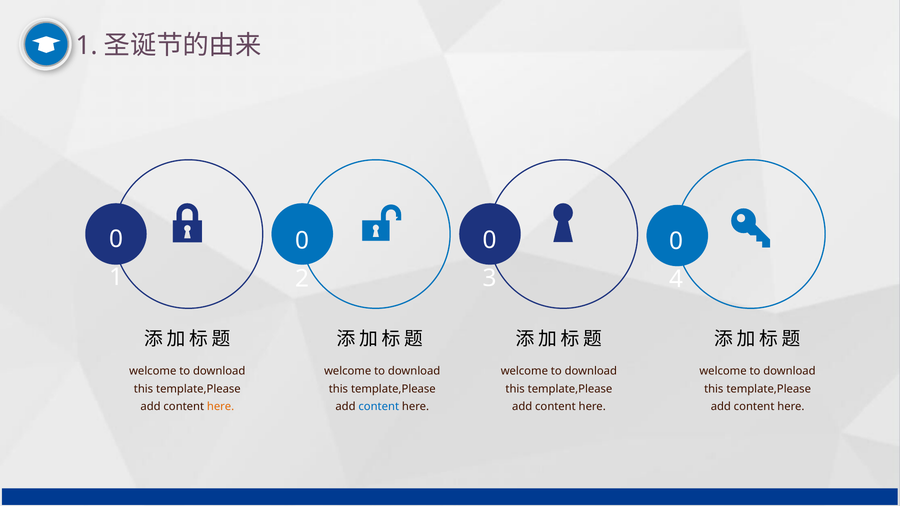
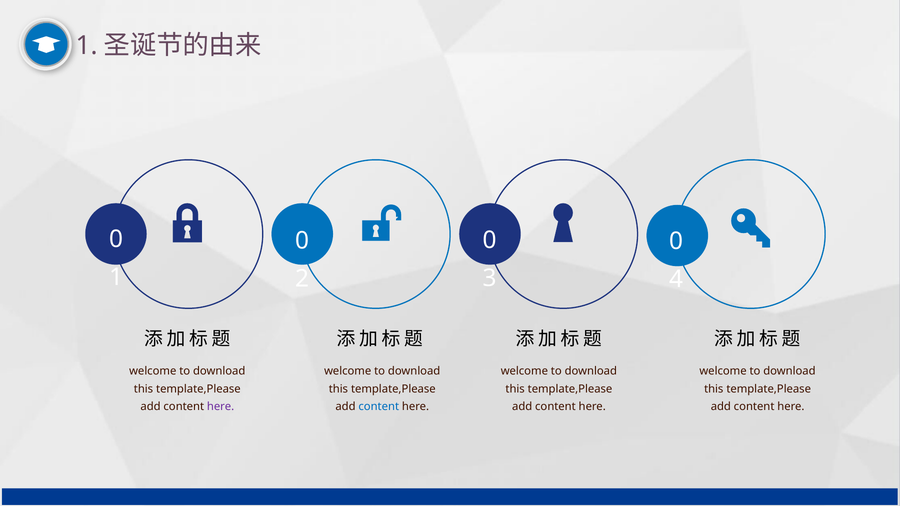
here colour: orange -> purple (221, 407)
